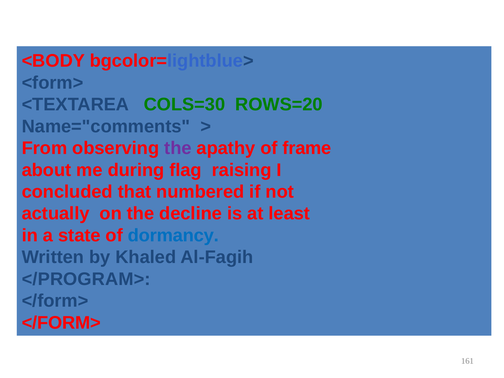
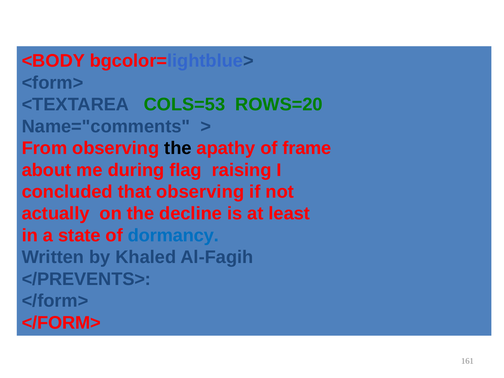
COLS=30: COLS=30 -> COLS=53 (184, 105)
the colour: purple -> black (178, 148)
that numbered: numbered -> observing (200, 192)
</PROGRAM>: </PROGRAM> -> </PREVENTS> (86, 279)
